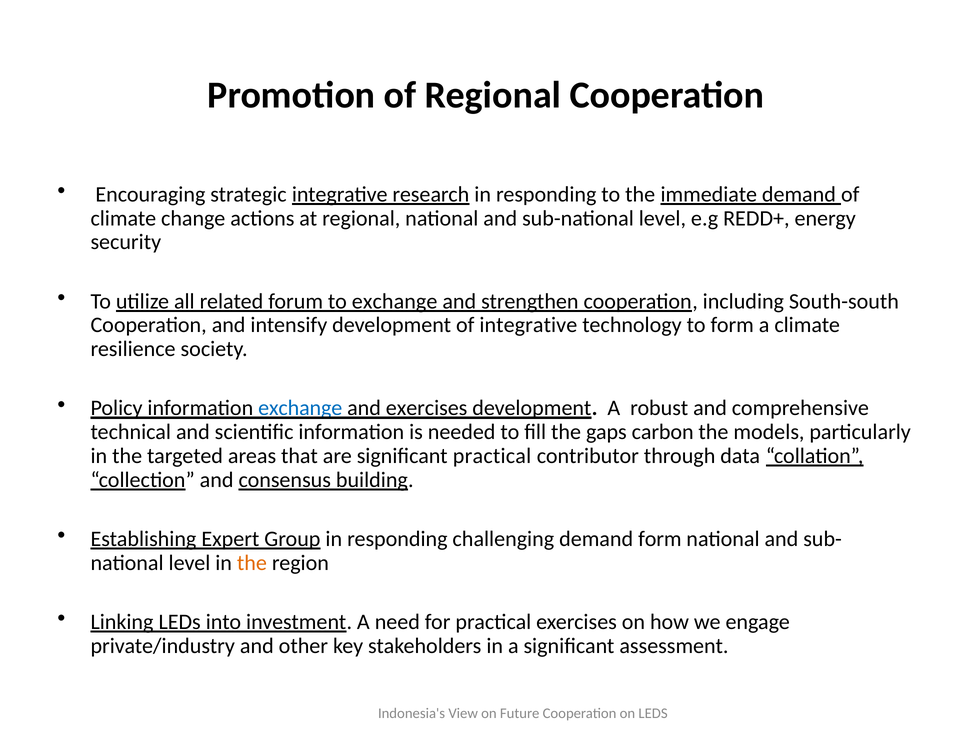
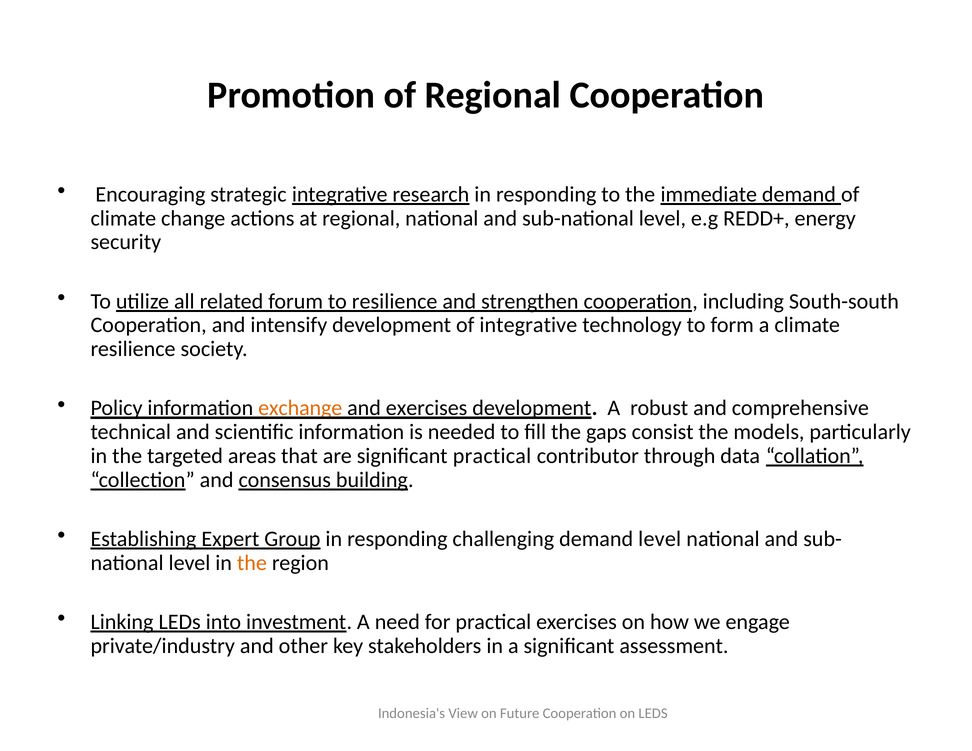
to exchange: exchange -> resilience (395, 301)
exchange colour: blue -> orange (300, 408)
carbon: carbon -> consist (663, 432)
demand form: form -> level (660, 539)
